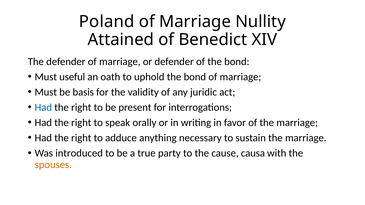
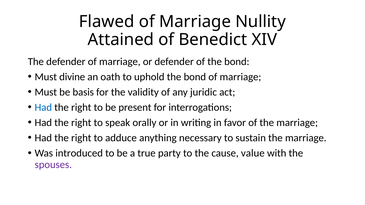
Poland: Poland -> Flawed (107, 22)
useful: useful -> divine (72, 77)
causa: causa -> value (253, 153)
spouses colour: orange -> purple (53, 165)
